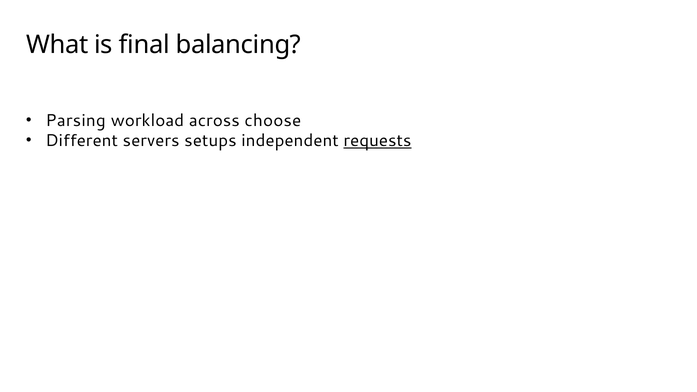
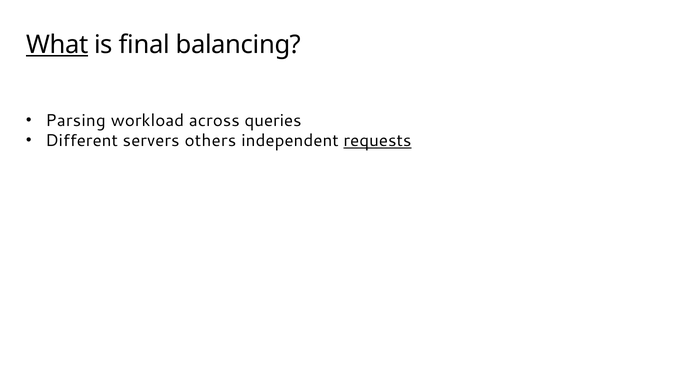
What underline: none -> present (57, 45)
choose: choose -> queries (273, 121)
setups: setups -> others (210, 141)
